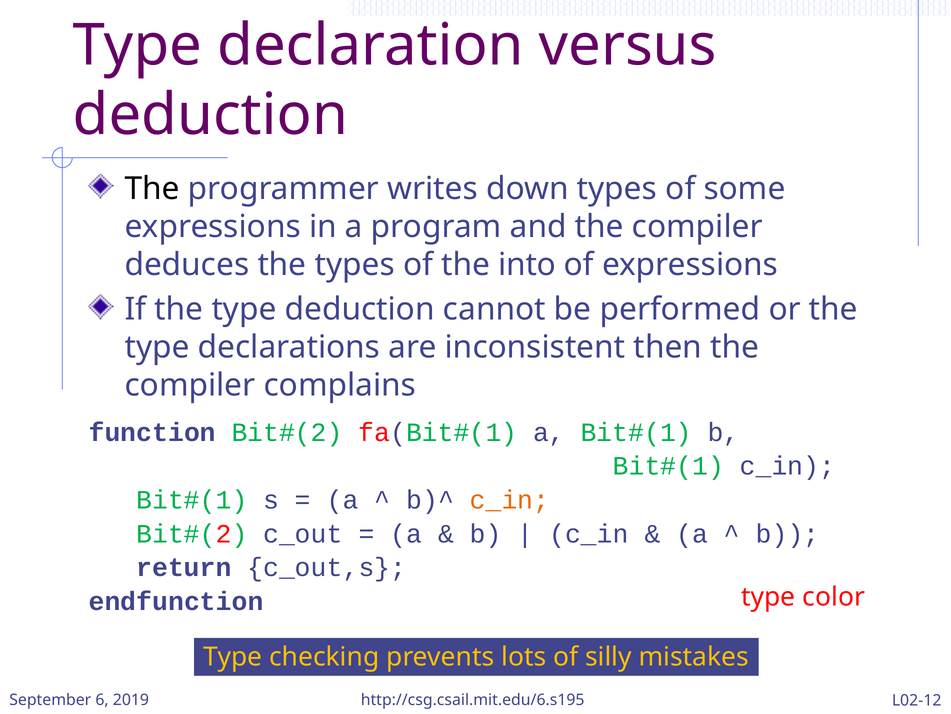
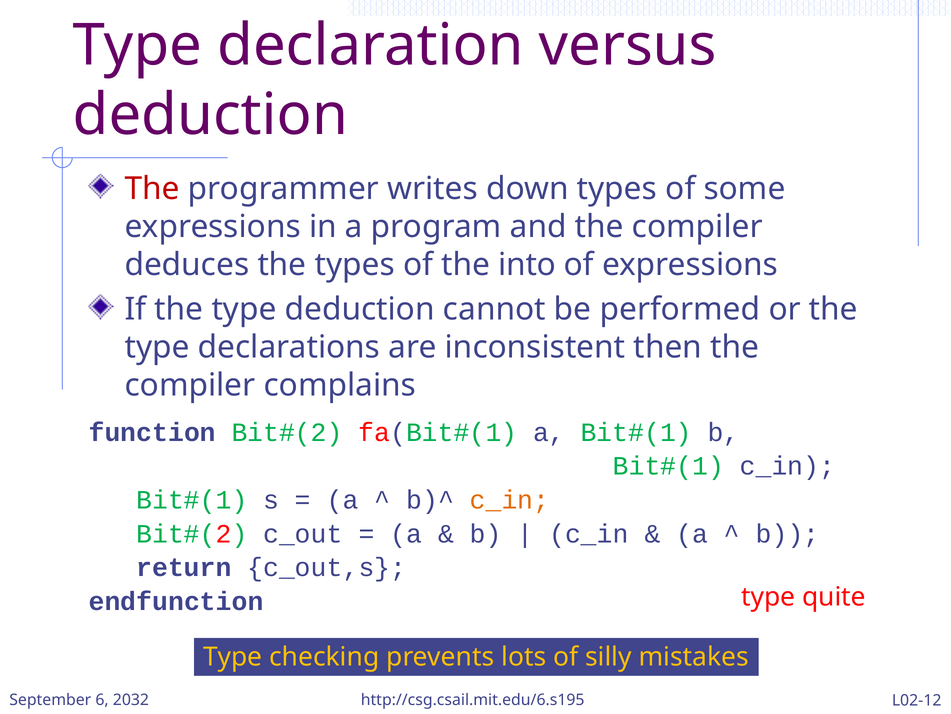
The colour: black -> red (152, 188)
color: color -> quite (834, 596)
2019: 2019 -> 2032 (131, 699)
